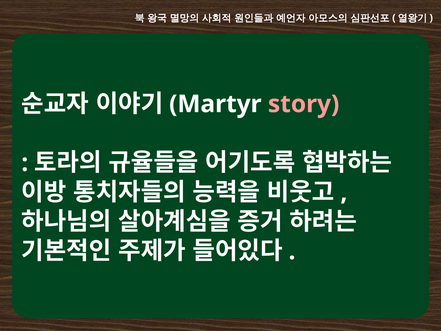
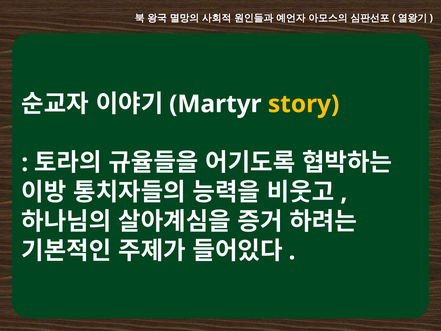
story colour: pink -> yellow (304, 104)
